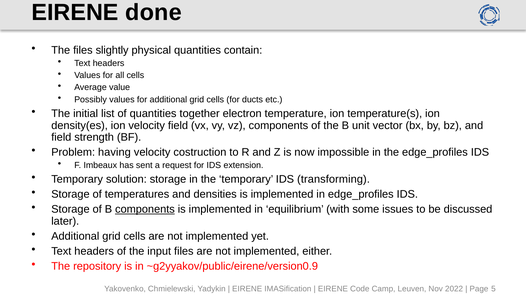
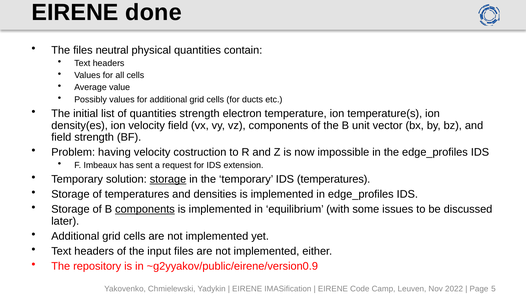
slightly: slightly -> neutral (112, 50)
quantities together: together -> strength (200, 113)
storage underline: none -> present (168, 179)
IDS transforming: transforming -> temperatures (334, 179)
